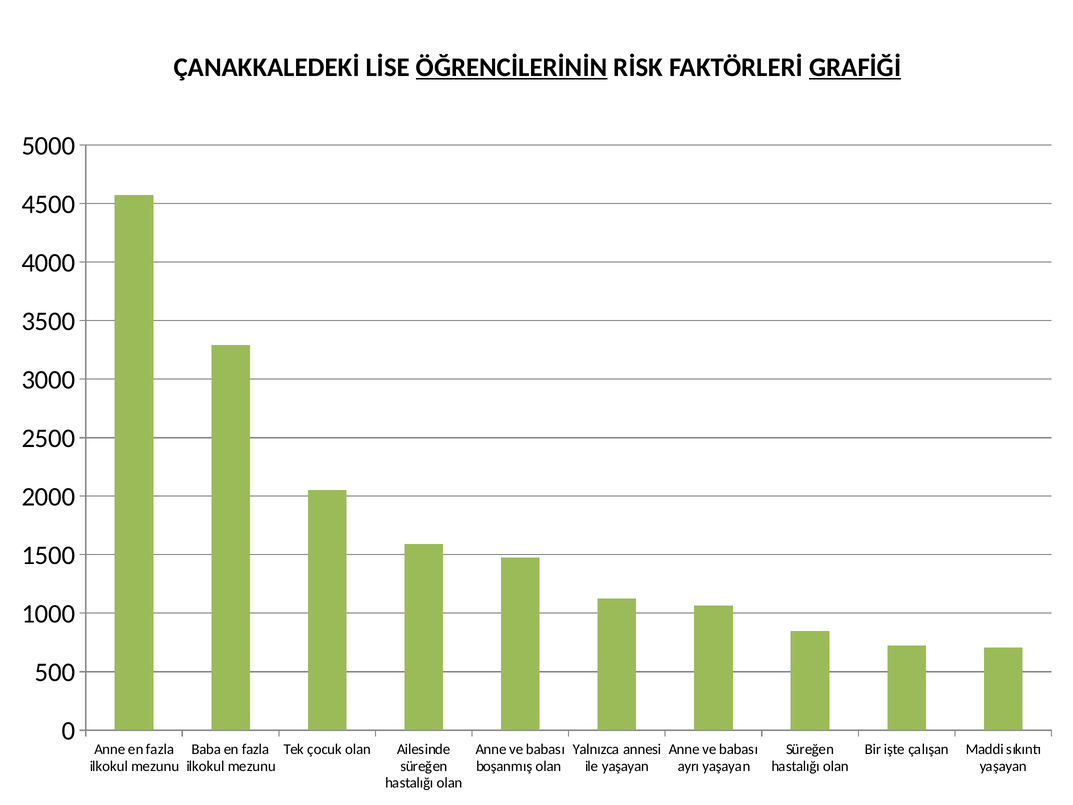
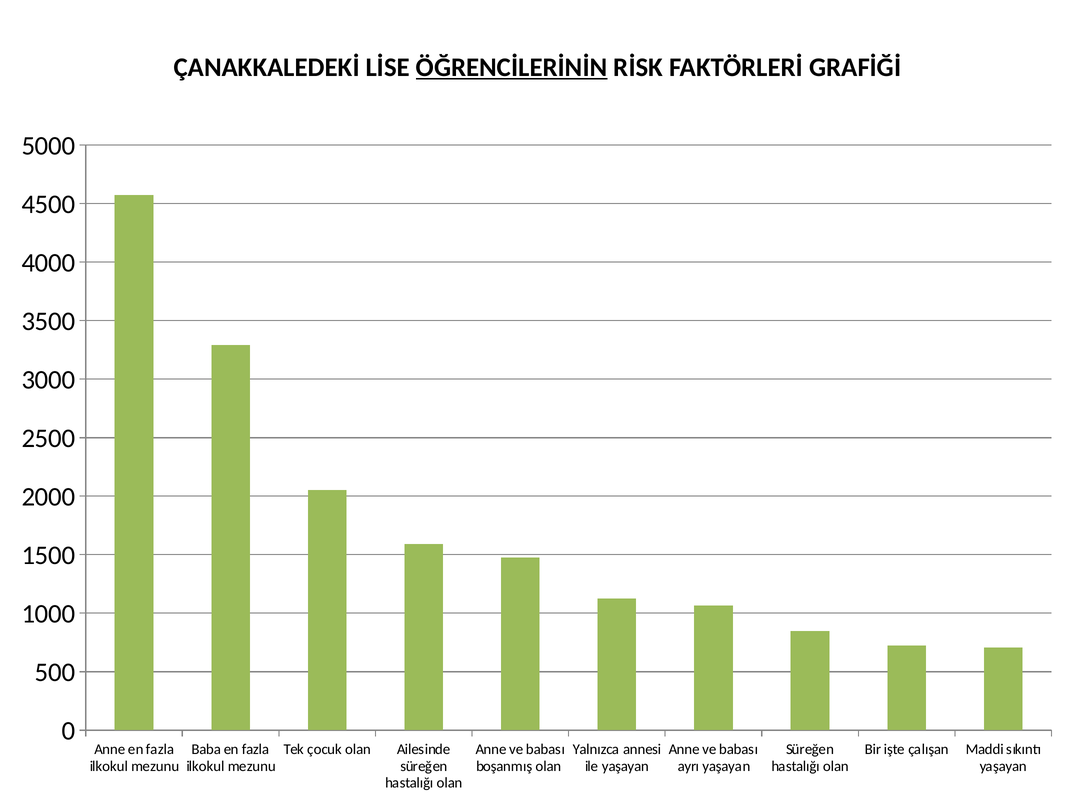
GRAFİĞİ underline: present -> none (855, 67)
